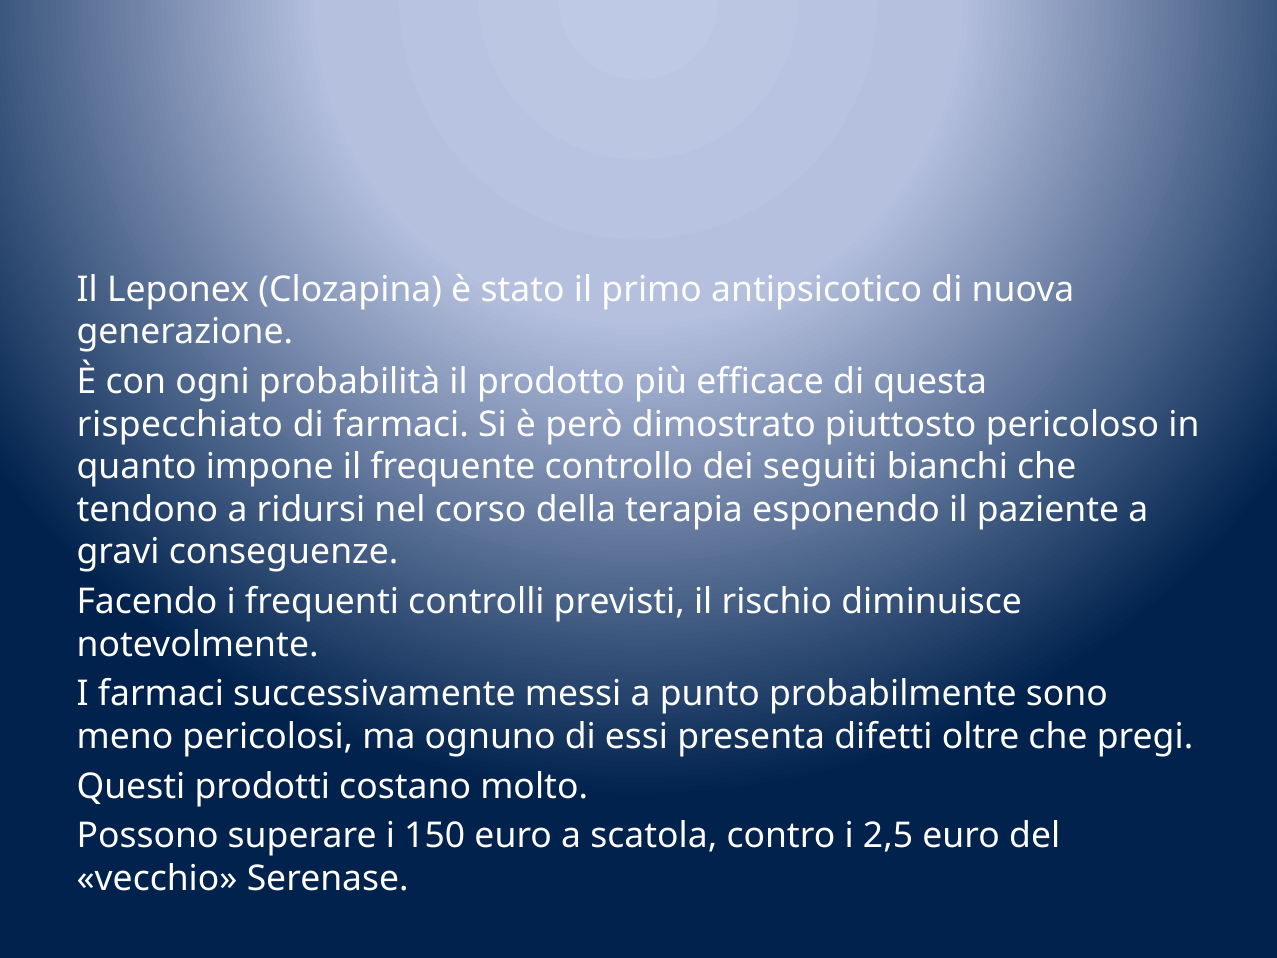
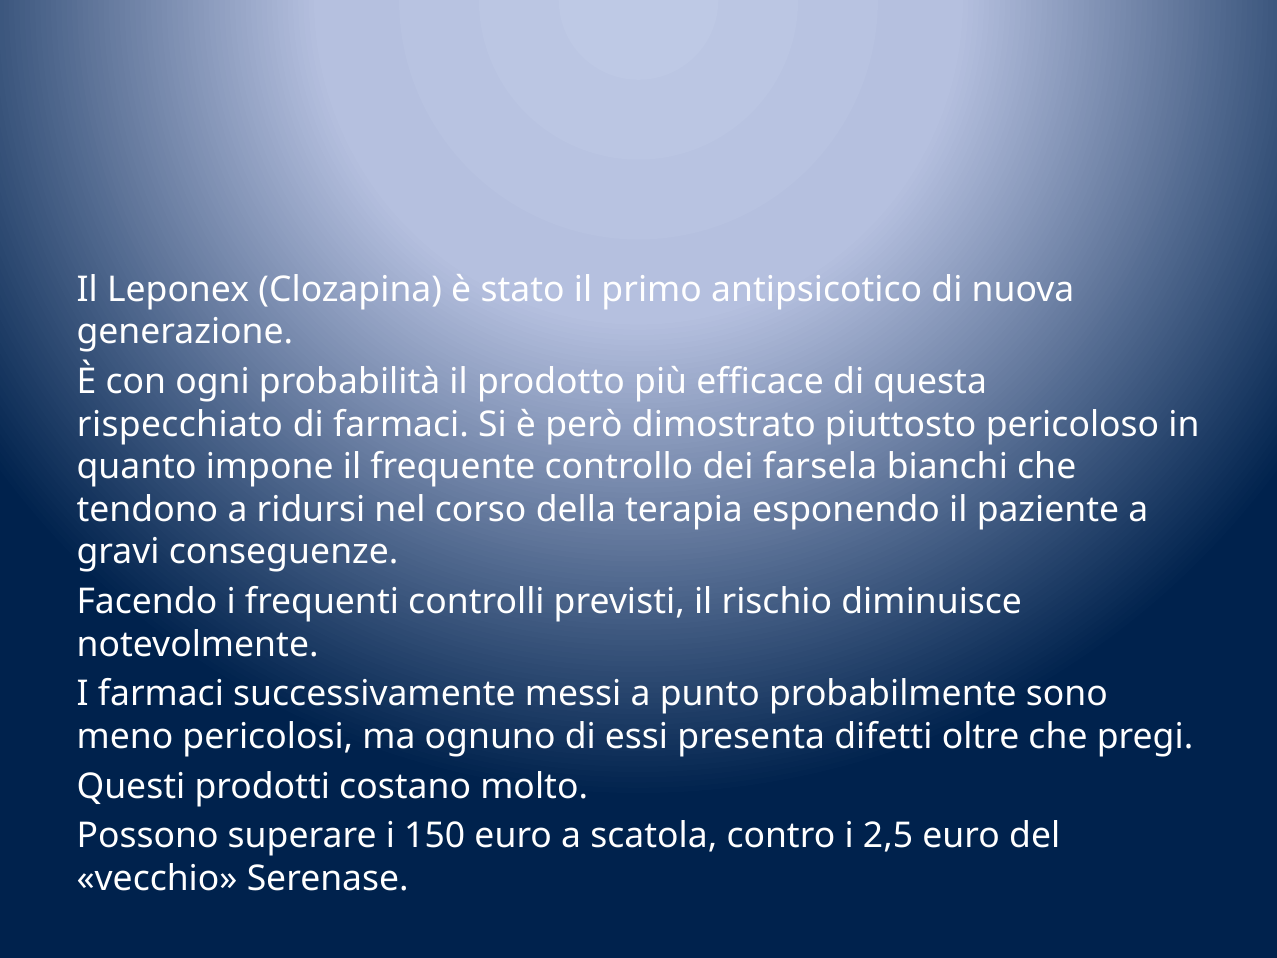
seguiti: seguiti -> farsela (820, 467)
